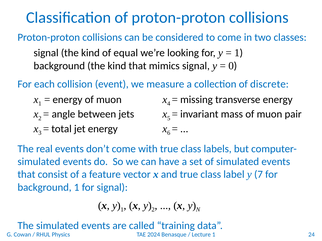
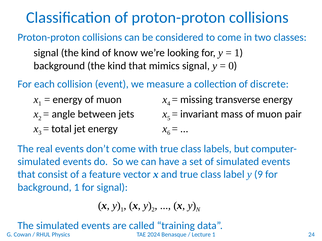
equal: equal -> know (126, 53)
7: 7 -> 9 (258, 175)
